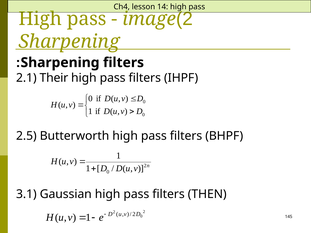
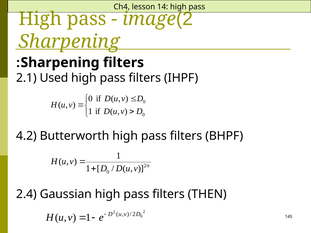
Their: Their -> Used (54, 78)
2.5: 2.5 -> 4.2 (26, 136)
3.1: 3.1 -> 2.4 (26, 194)
